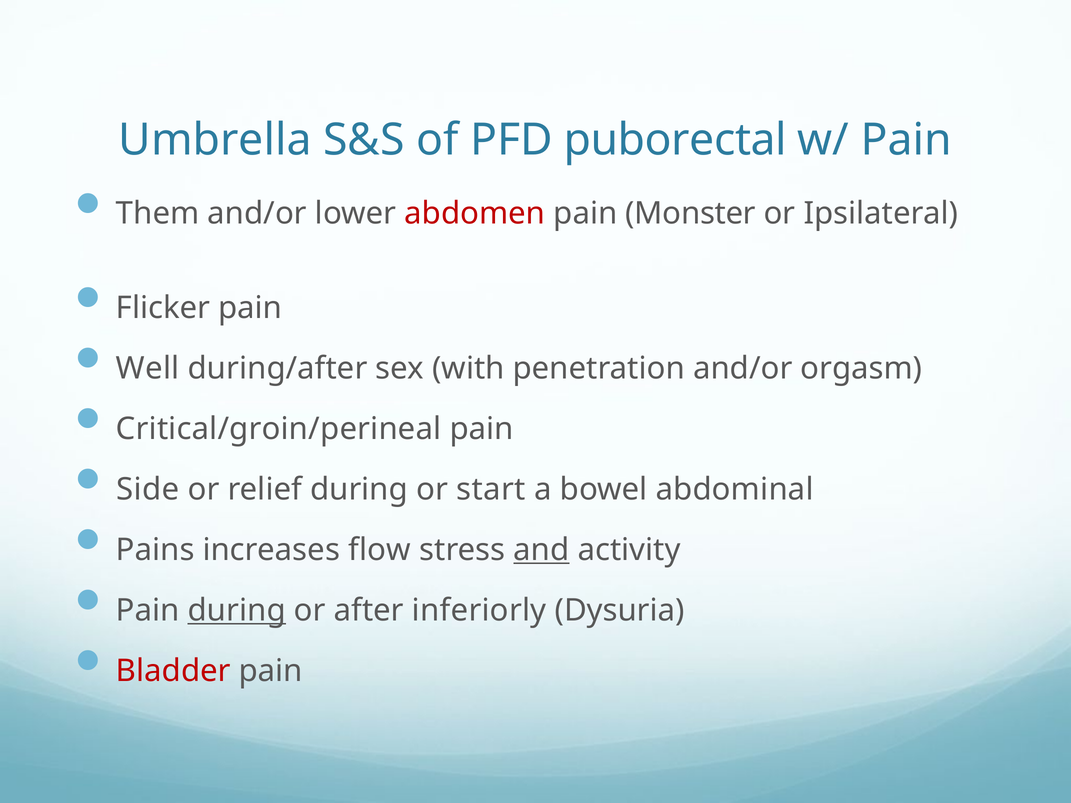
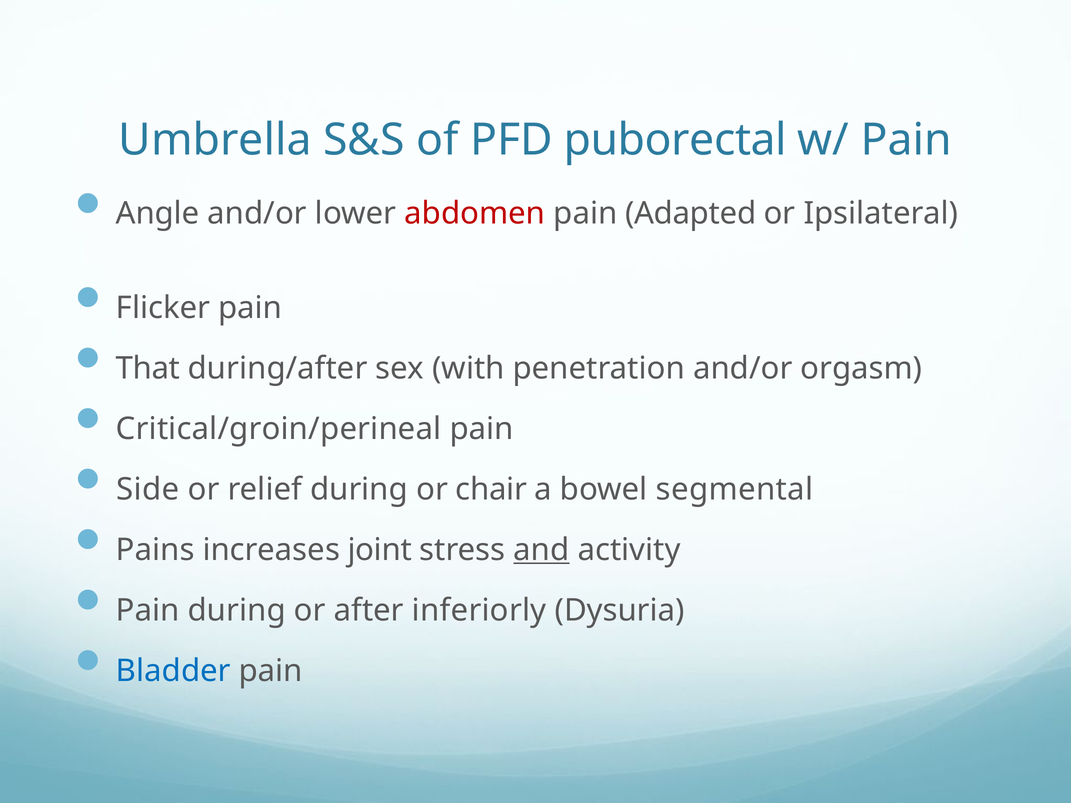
Them: Them -> Angle (158, 214)
Monster: Monster -> Adapted (691, 214)
Well: Well -> That (148, 368)
start: start -> chair (491, 489)
abdominal: abdominal -> segmental (735, 489)
flow: flow -> joint (380, 550)
during underline: present -> none (237, 610)
Bladder colour: red -> blue (173, 671)
